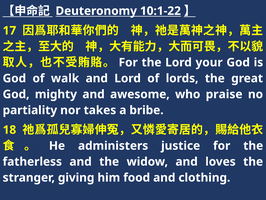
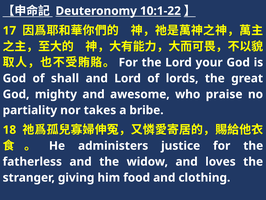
walk: walk -> shall (65, 78)
